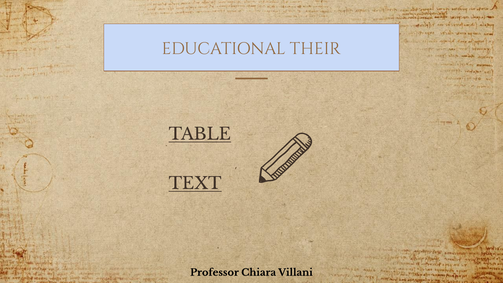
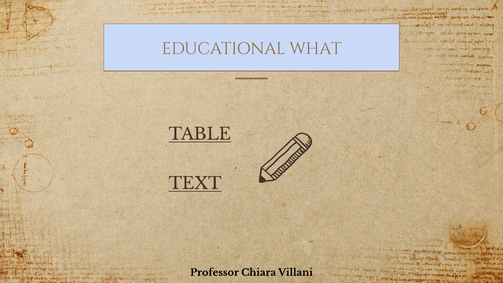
THEIR: THEIR -> WHAT (316, 49)
